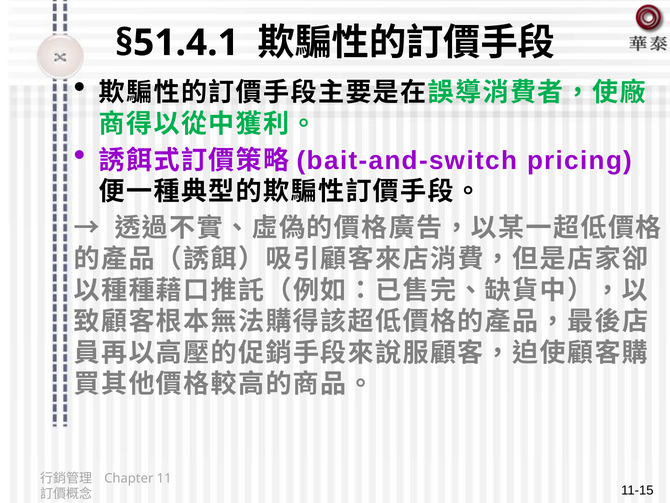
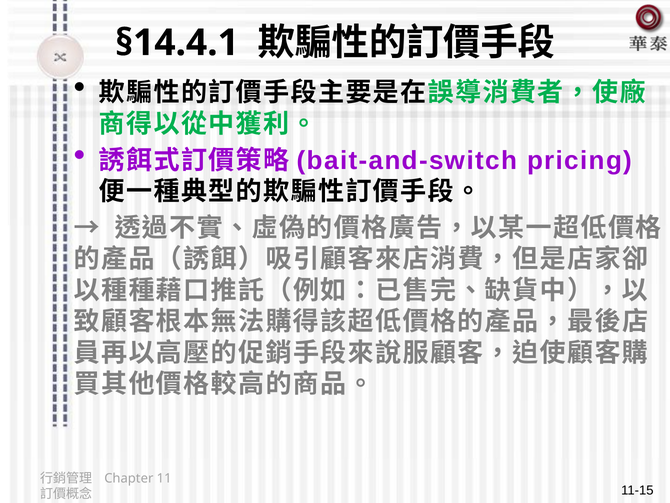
§51.4.1: §51.4.1 -> §14.4.1 (177, 43)
